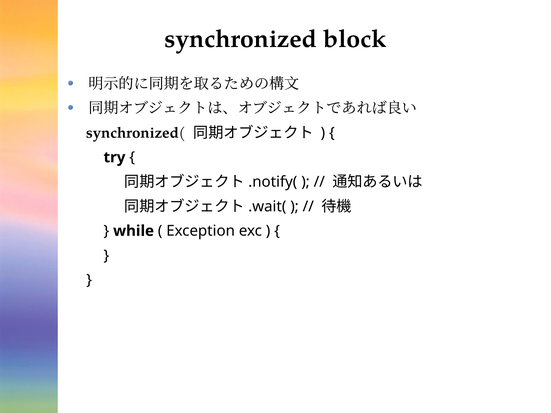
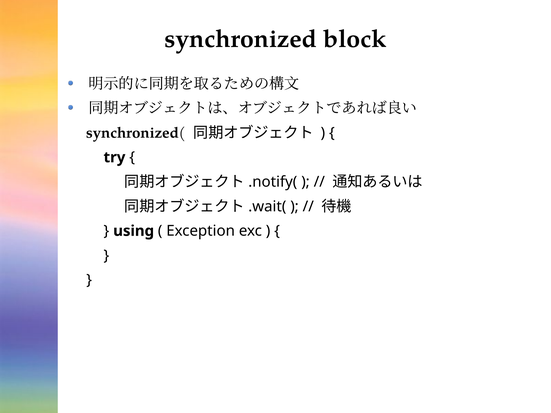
while: while -> using (134, 231)
